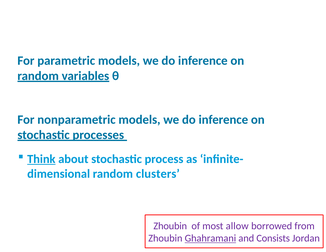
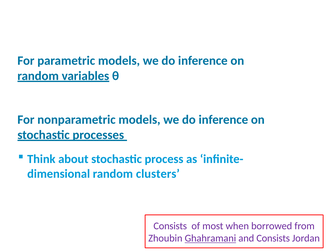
Think underline: present -> none (41, 159)
Zhoubin: Zhoubin -> Consists (170, 226)
allow: allow -> when (237, 226)
